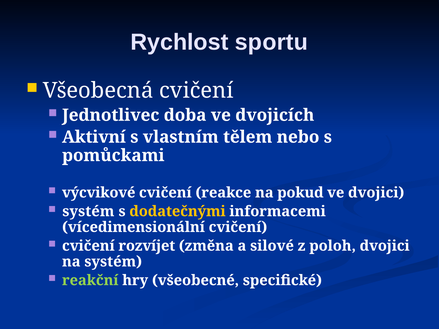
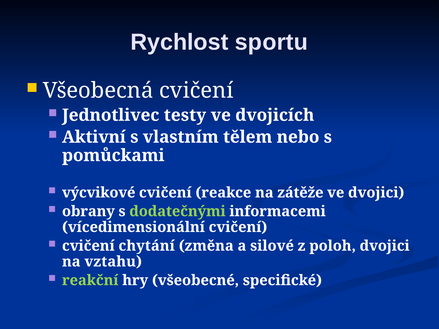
doba: doba -> testy (185, 115)
pokud: pokud -> zátěže (300, 193)
systém: systém -> obrany (88, 212)
dodatečnými colour: yellow -> light green (178, 212)
rozvíjet: rozvíjet -> chytání (147, 246)
na systém: systém -> vztahu (113, 262)
